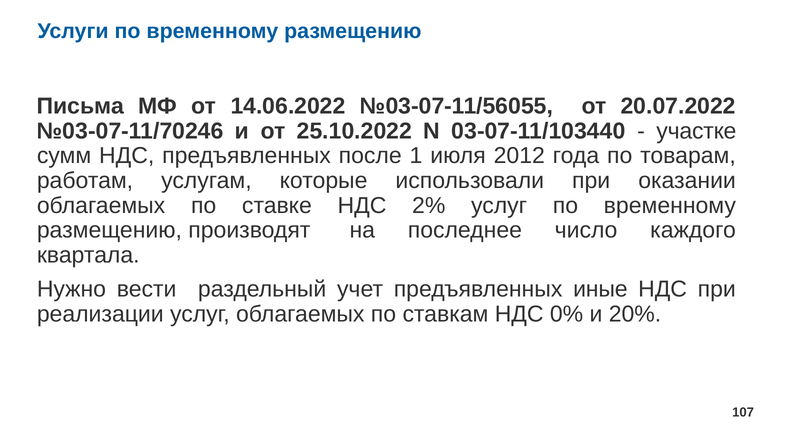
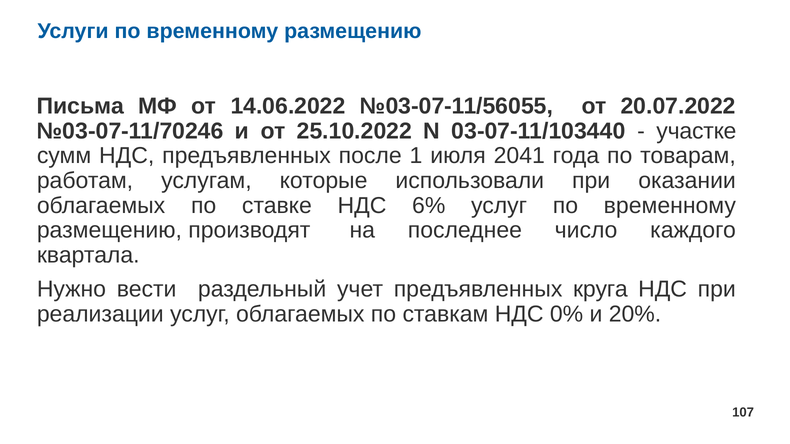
2012: 2012 -> 2041 (519, 156)
2%: 2% -> 6% (429, 206)
иные: иные -> круга (600, 290)
